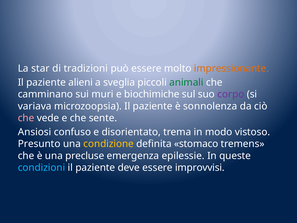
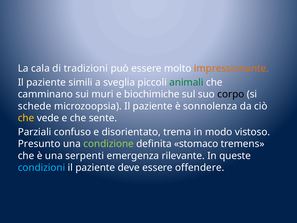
star: star -> cala (40, 68)
alieni: alieni -> simili (81, 82)
corpo colour: purple -> black (231, 94)
variava: variava -> schede (35, 106)
che colour: pink -> yellow (26, 118)
Ansiosi: Ansiosi -> Parziali (35, 132)
condizione colour: yellow -> light green (109, 144)
precluse: precluse -> serpenti (85, 156)
epilessie: epilessie -> rilevante (183, 156)
improvvisi: improvvisi -> offendere (200, 167)
